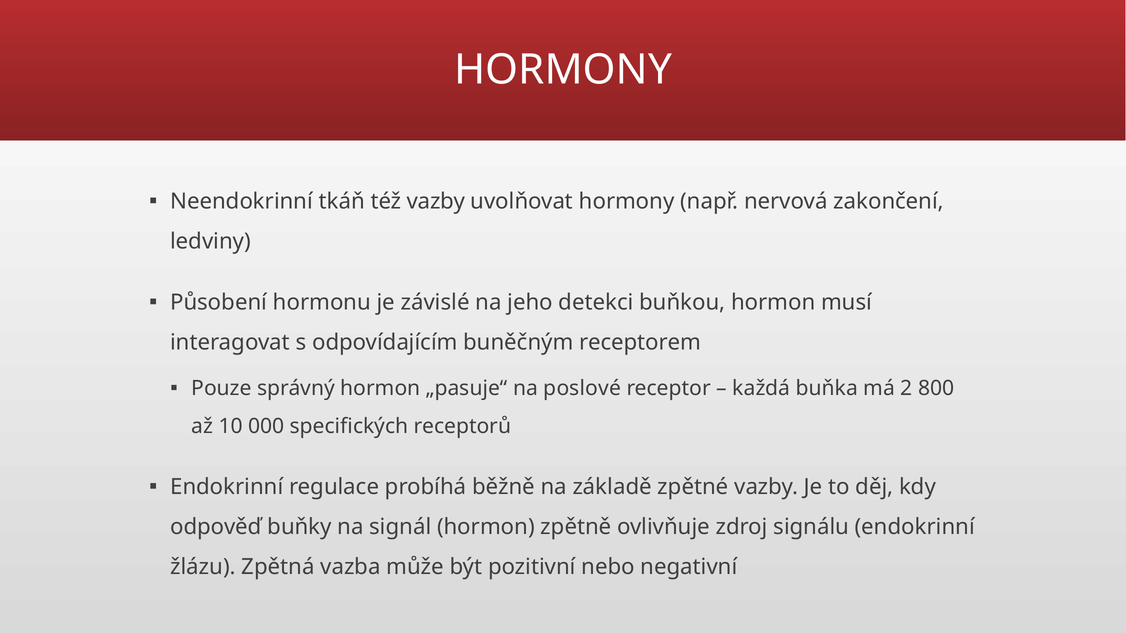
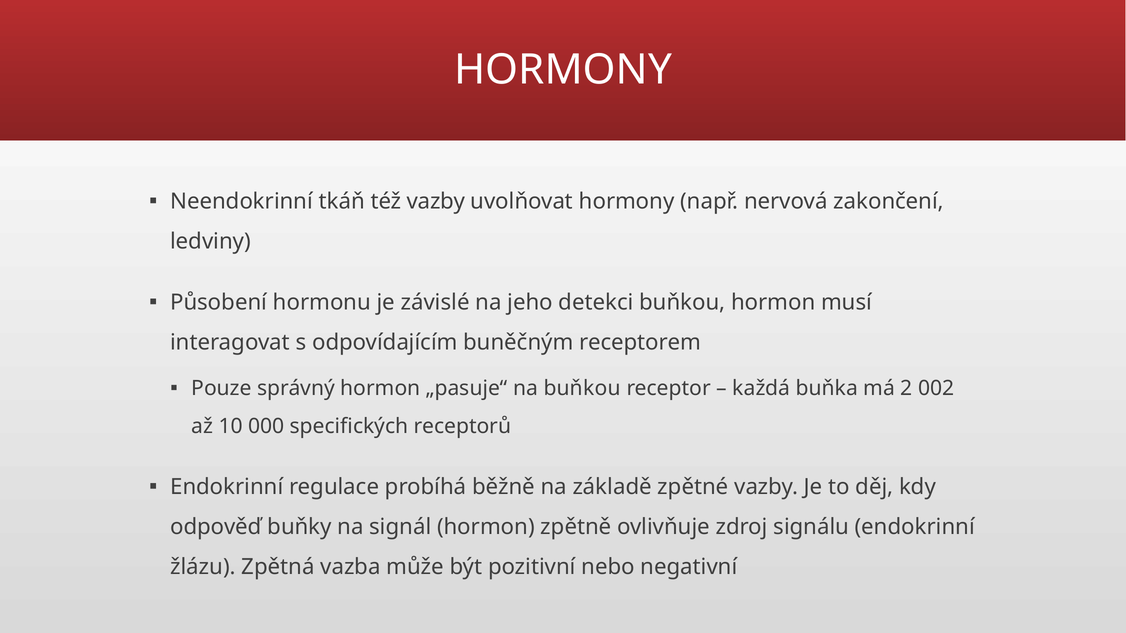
na poslové: poslové -> buňkou (582, 388)
800: 800 -> 002 (936, 388)
